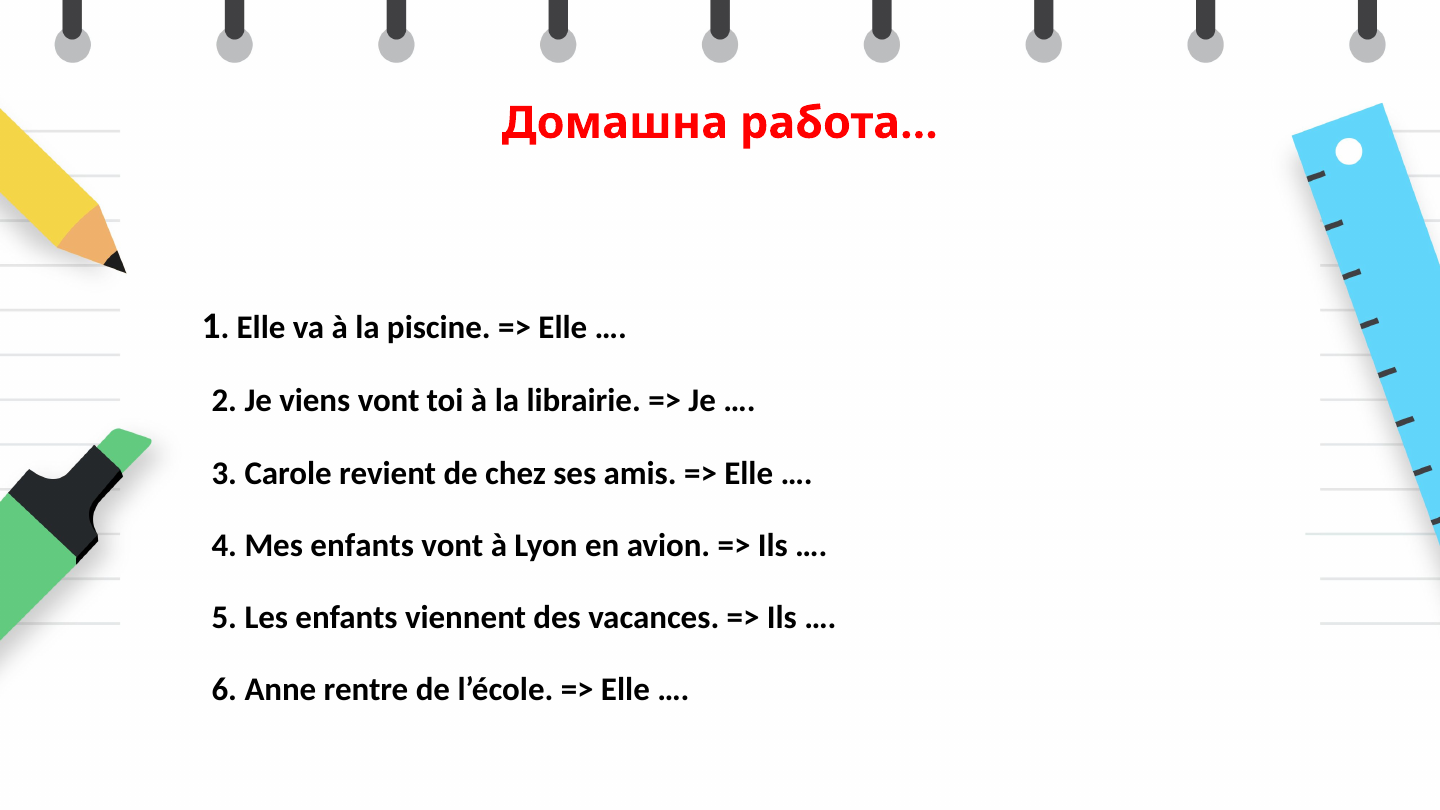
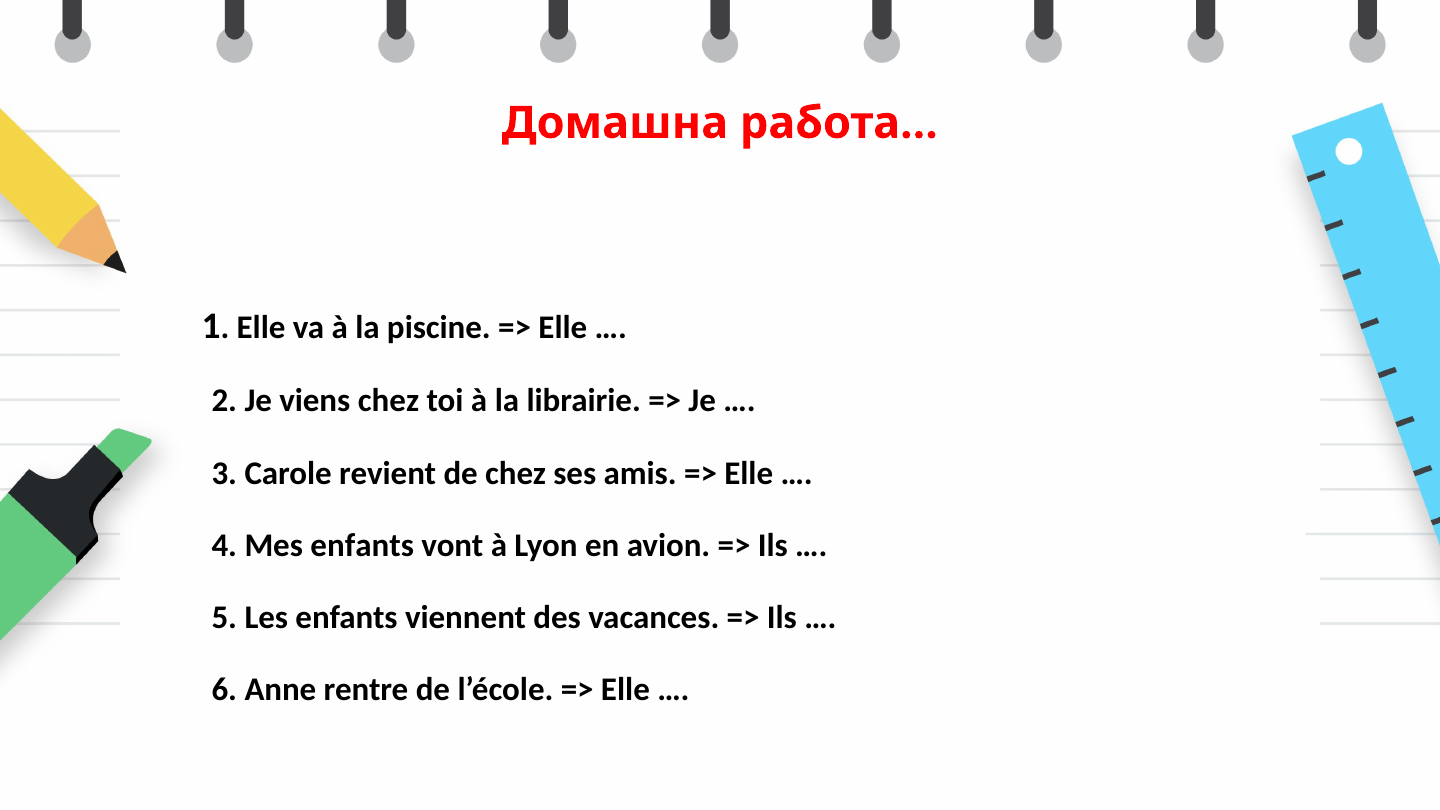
viens vont: vont -> chez (388, 401)
